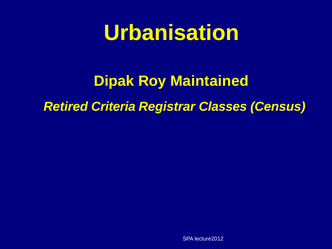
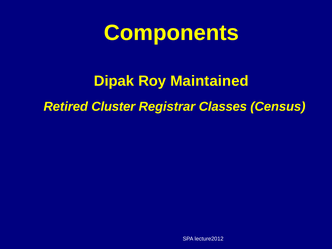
Urbanisation: Urbanisation -> Components (171, 33)
Criteria: Criteria -> Cluster (113, 107)
